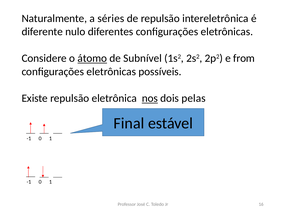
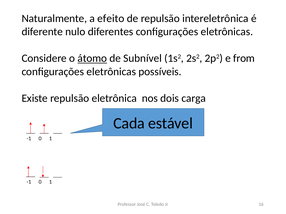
séries: séries -> efeito (111, 18)
nos underline: present -> none (150, 99)
pelas: pelas -> carga (194, 99)
Final: Final -> Cada (129, 124)
